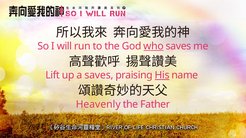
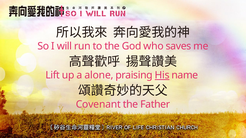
who underline: present -> none (154, 46)
a saves: saves -> alone (99, 75)
Heavenly: Heavenly -> Covenant (98, 105)
